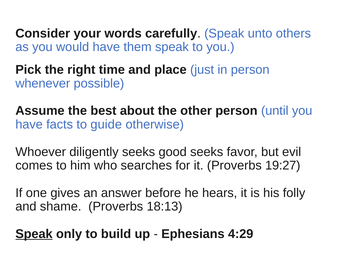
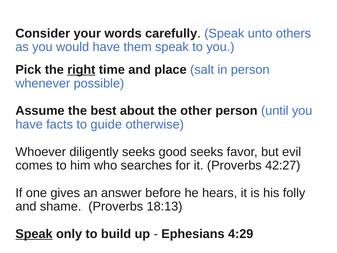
right underline: none -> present (81, 70)
just: just -> salt (202, 70)
19:27: 19:27 -> 42:27 (283, 165)
